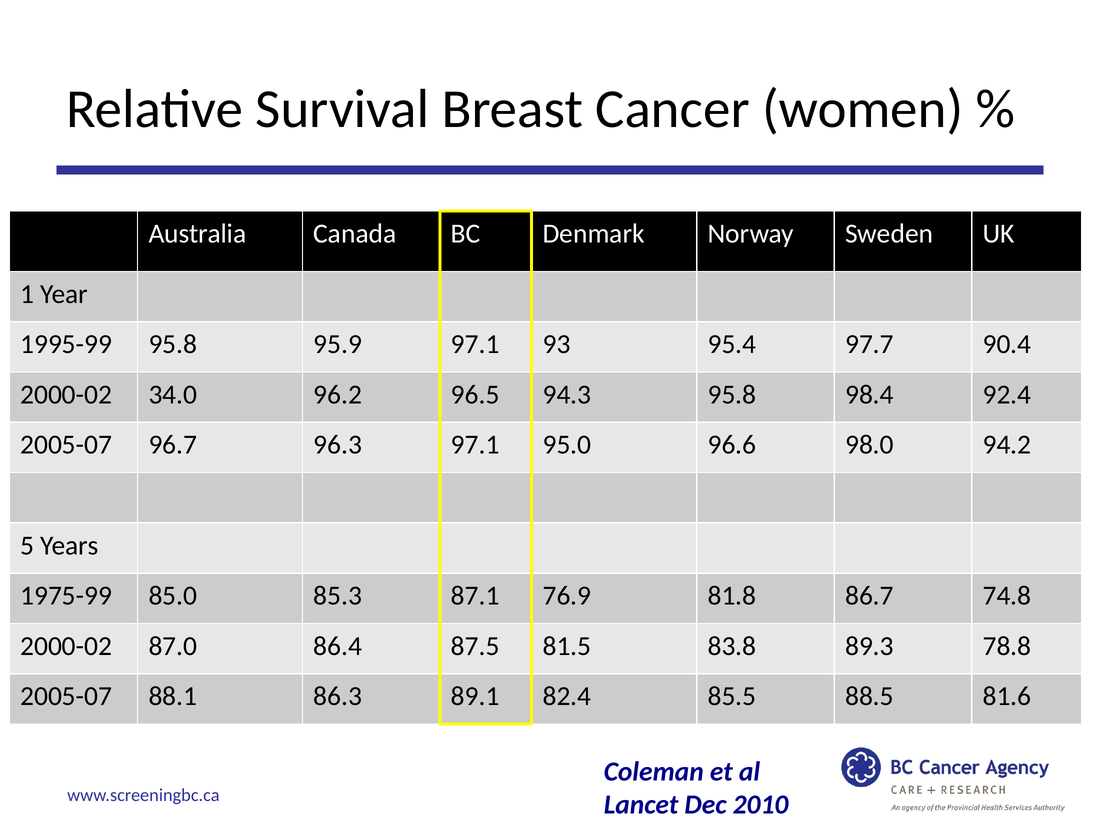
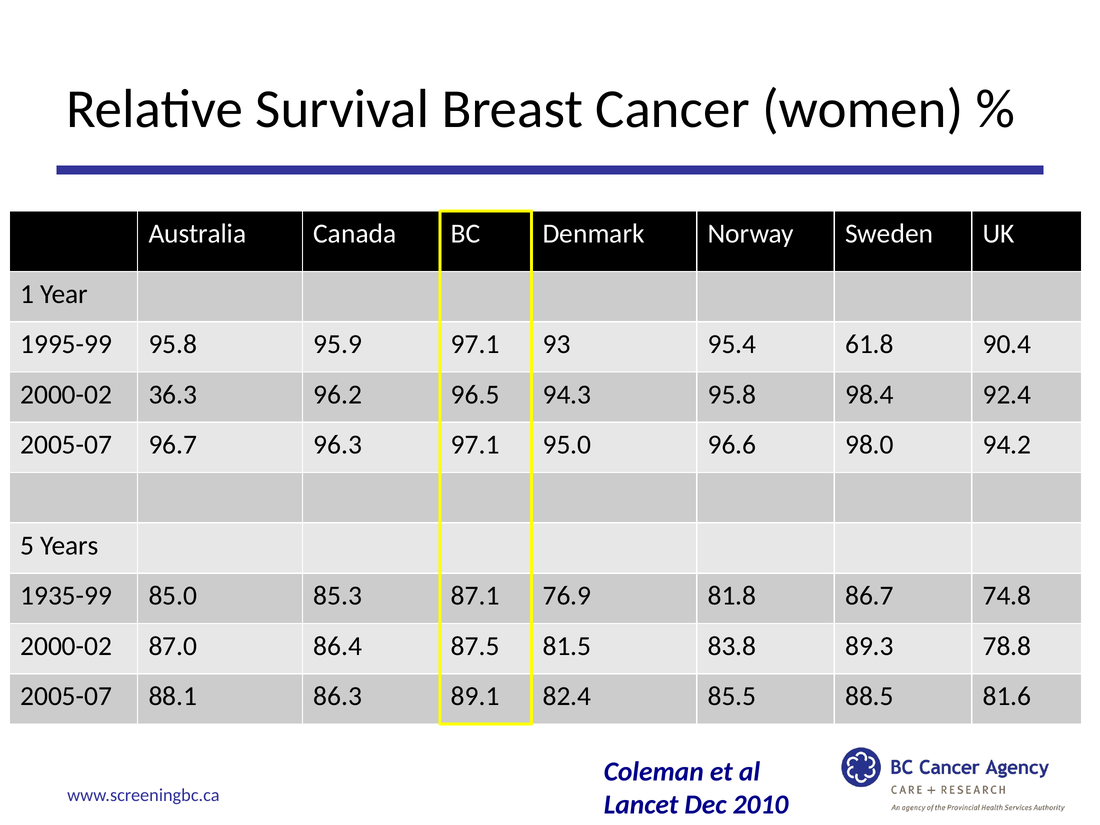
97.7: 97.7 -> 61.8 (869, 344)
34.0: 34.0 -> 36.3 (173, 395)
1975-99: 1975-99 -> 1935-99 (66, 596)
